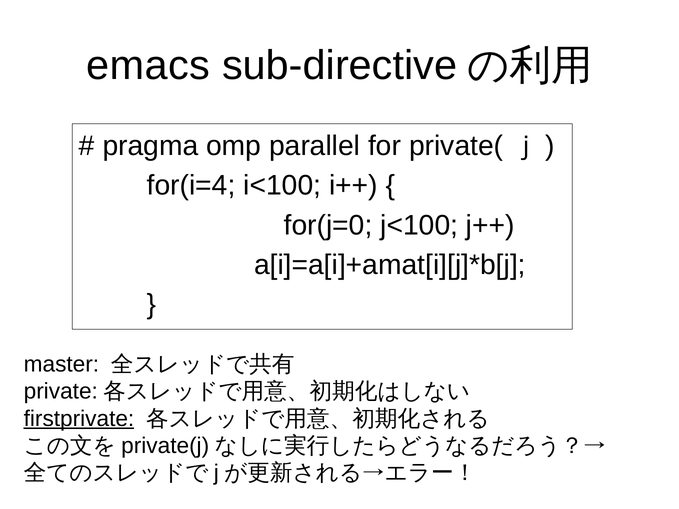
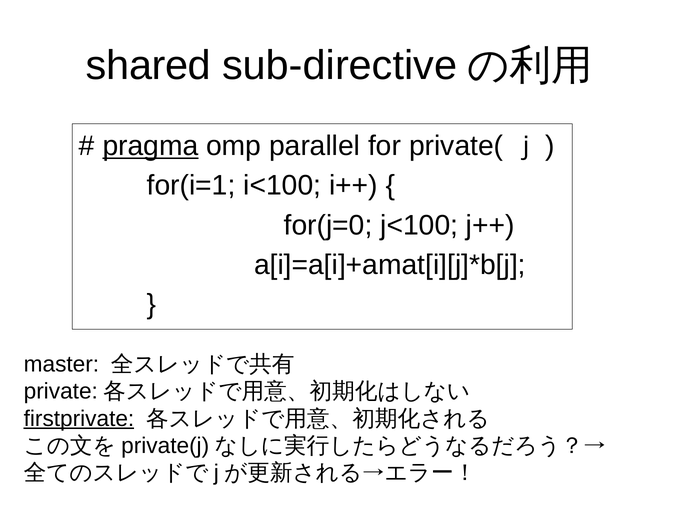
emacs: emacs -> shared (148, 66)
pragma underline: none -> present (150, 146)
for(i=4: for(i=4 -> for(i=1 (191, 186)
